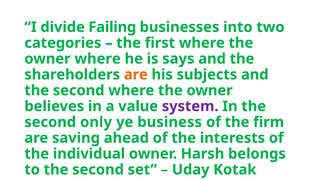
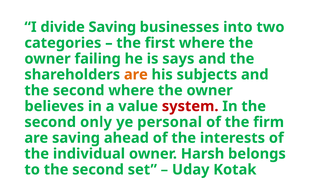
divide Failing: Failing -> Saving (112, 27)
owner where: where -> failing (98, 59)
system colour: purple -> red (190, 106)
business: business -> personal (170, 122)
